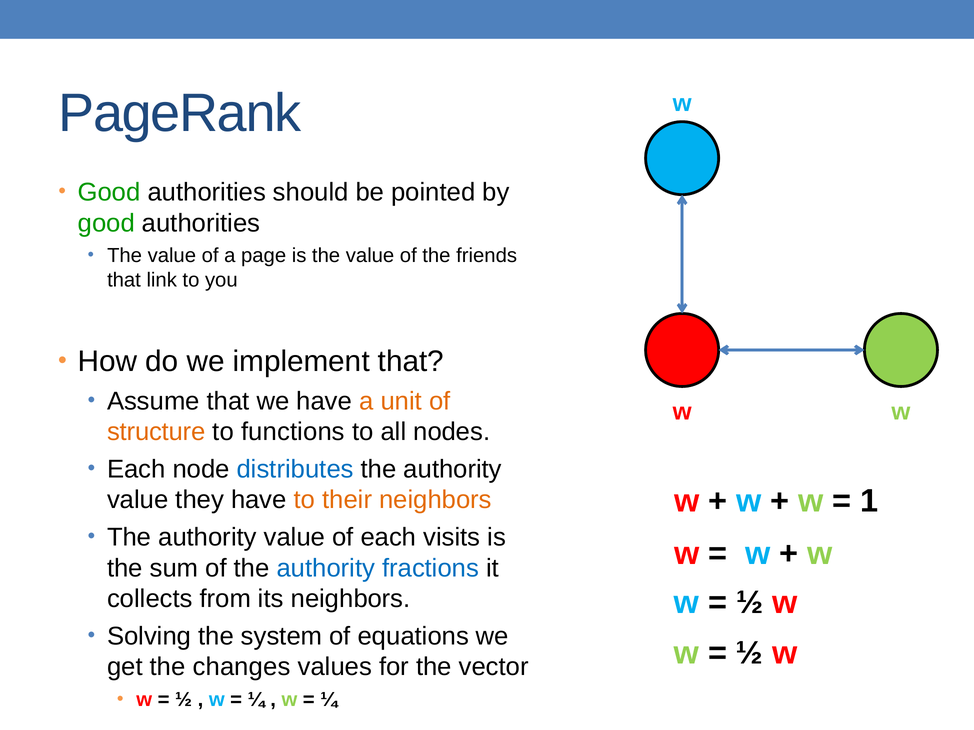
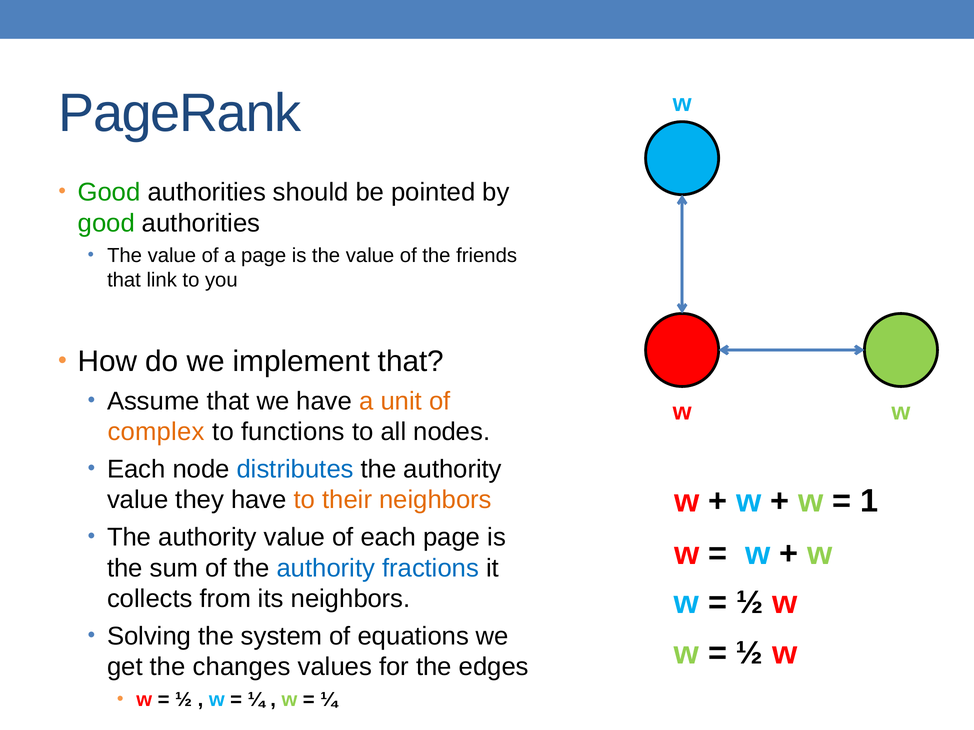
structure: structure -> complex (156, 432)
each visits: visits -> page (452, 538)
vector: vector -> edges (494, 667)
